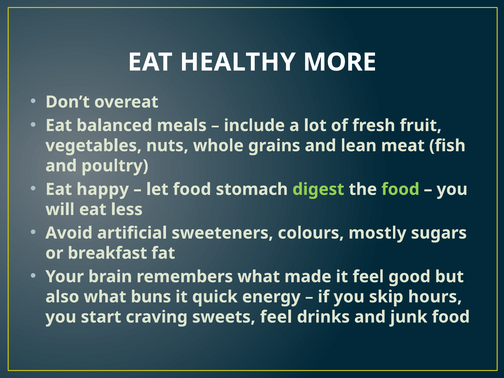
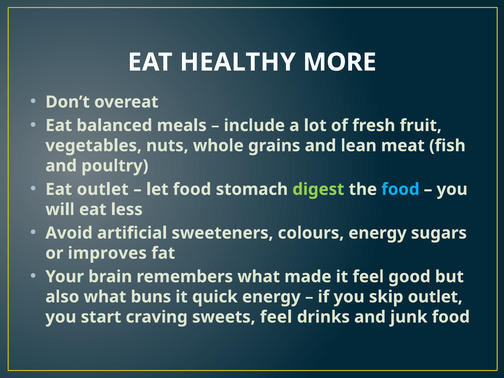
Eat happy: happy -> outlet (103, 189)
food colour: light green -> light blue (400, 189)
colours mostly: mostly -> energy (378, 233)
breakfast: breakfast -> improves (107, 253)
skip hours: hours -> outlet (435, 297)
